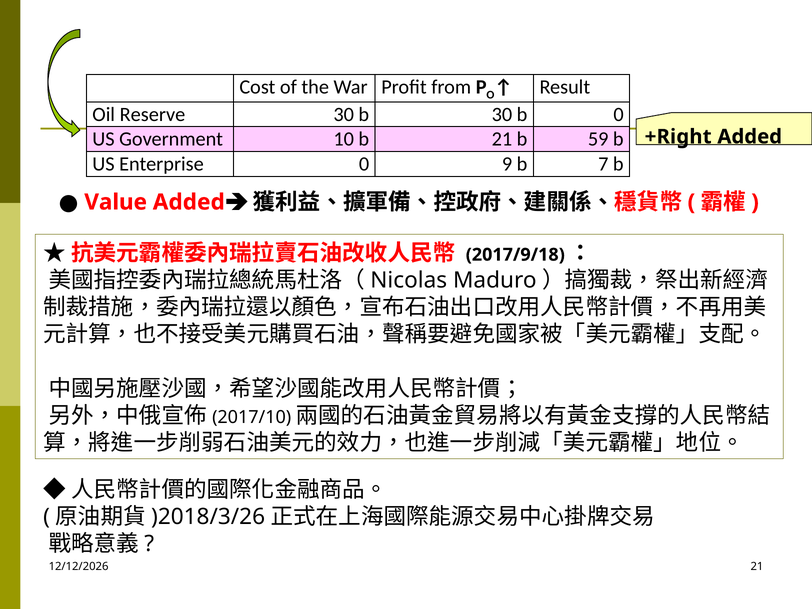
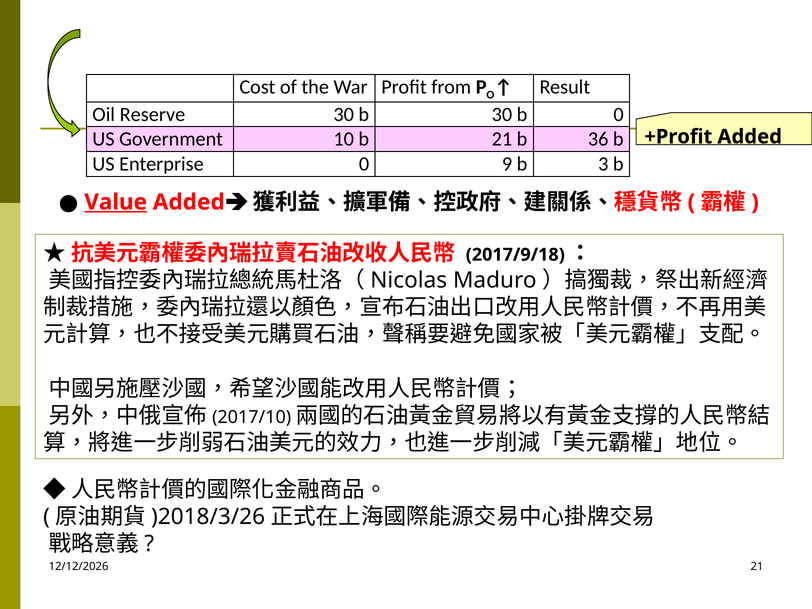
59: 59 -> 36 (598, 139)
+Right: +Right -> +Profit (678, 137)
7: 7 -> 3 (603, 164)
Value underline: none -> present (116, 202)
